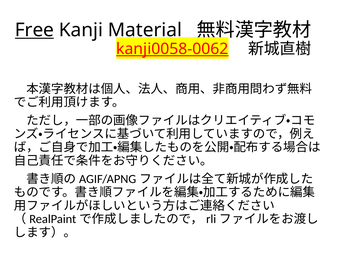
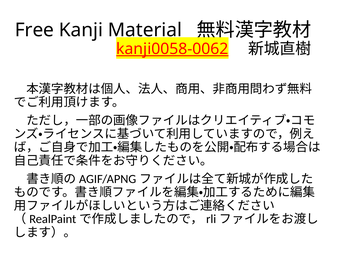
Free underline: present -> none (34, 30)
